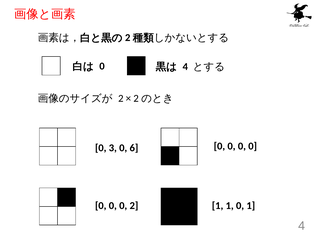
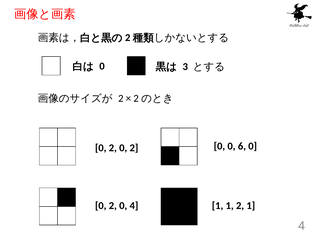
4: 4 -> 3 (185, 67)
0: 0 -> 6 (242, 146)
3: 3 -> 2 (113, 148)
6: 6 -> 2 (134, 148)
0: 0 -> 2 (113, 206)
0 2: 2 -> 4 (134, 206)
1 0: 0 -> 2 (240, 206)
